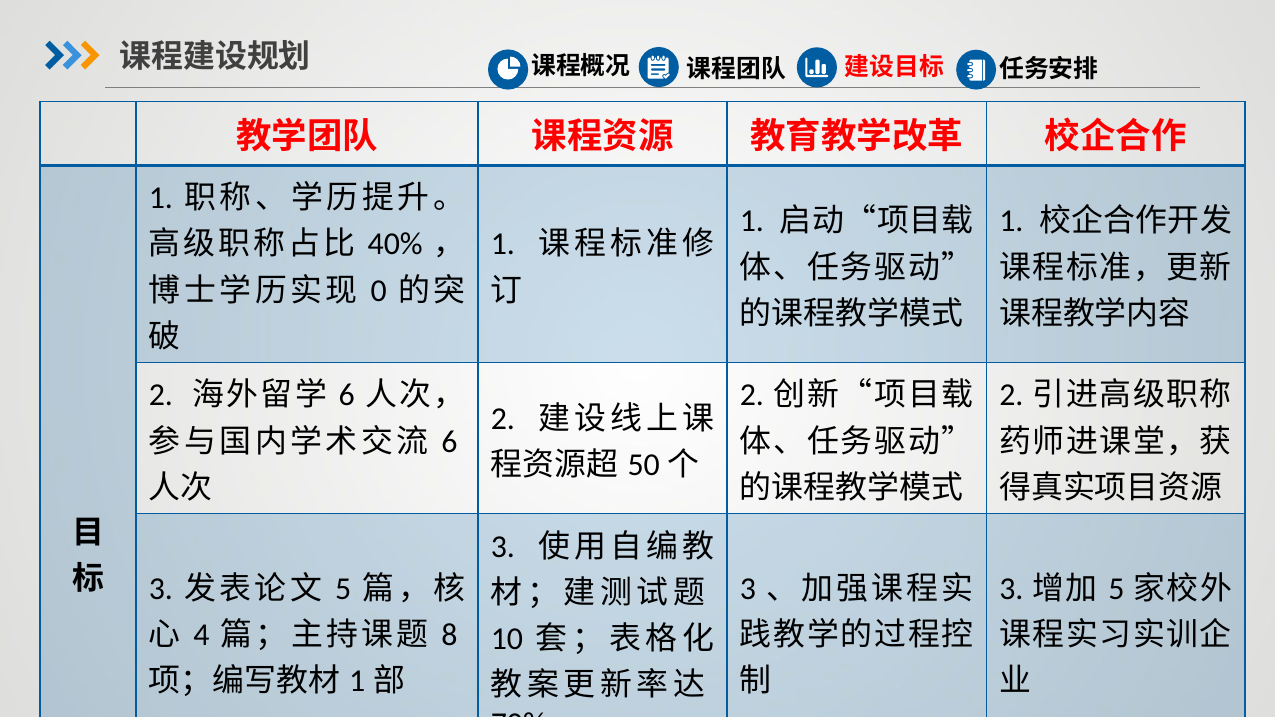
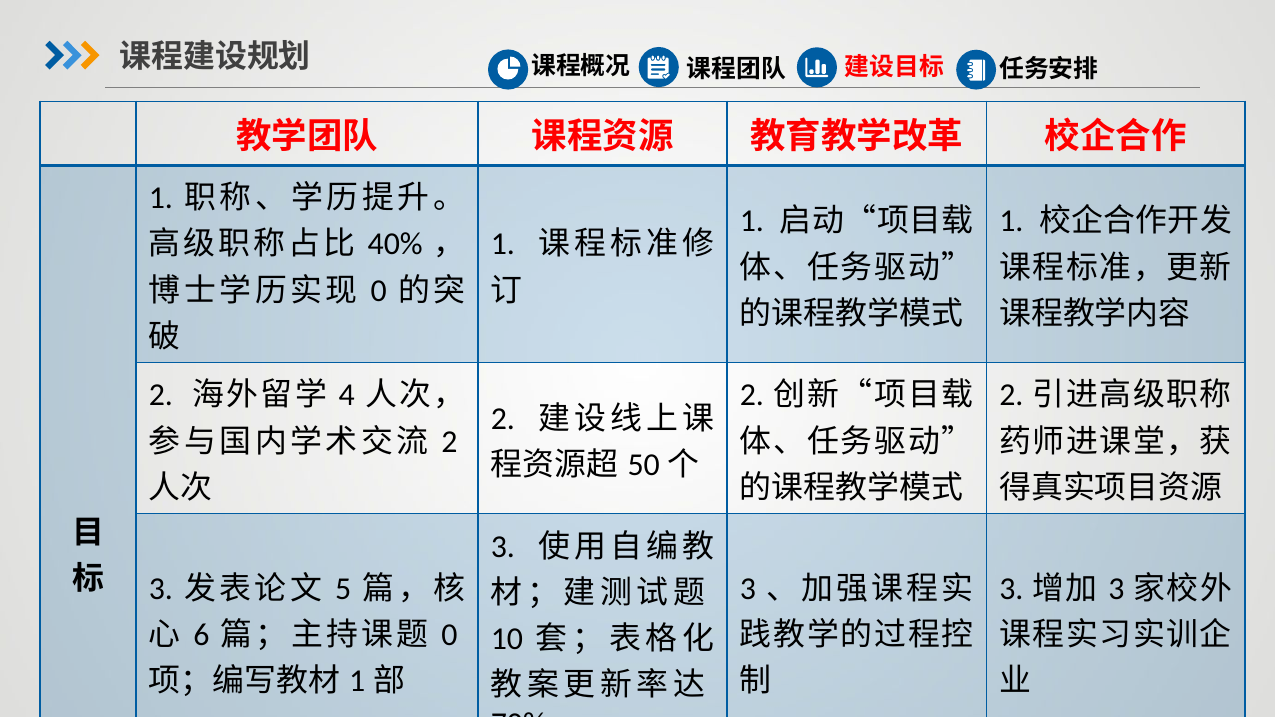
6: 6 -> 4 (347, 396)
6: 6 -> 2 (449, 442)
5: 5 -> 3 (1116, 589)
4: 4 -> 6 (201, 635)
8: 8 -> 0 (449, 635)
